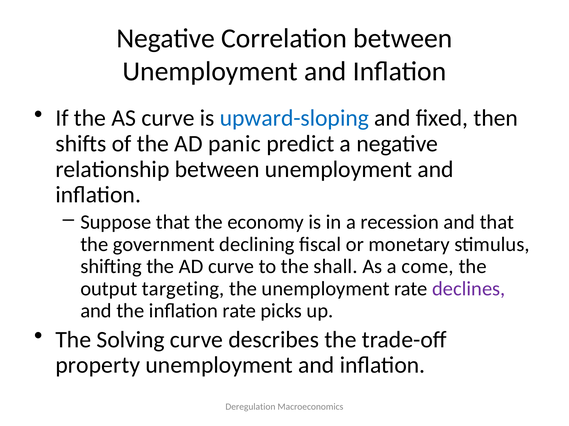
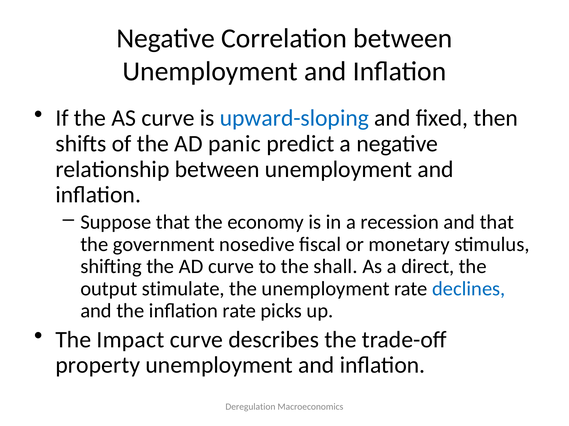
declining: declining -> nosedive (257, 245)
come: come -> direct (428, 267)
targeting: targeting -> stimulate (183, 289)
declines colour: purple -> blue (469, 289)
Solving: Solving -> Impact (130, 340)
